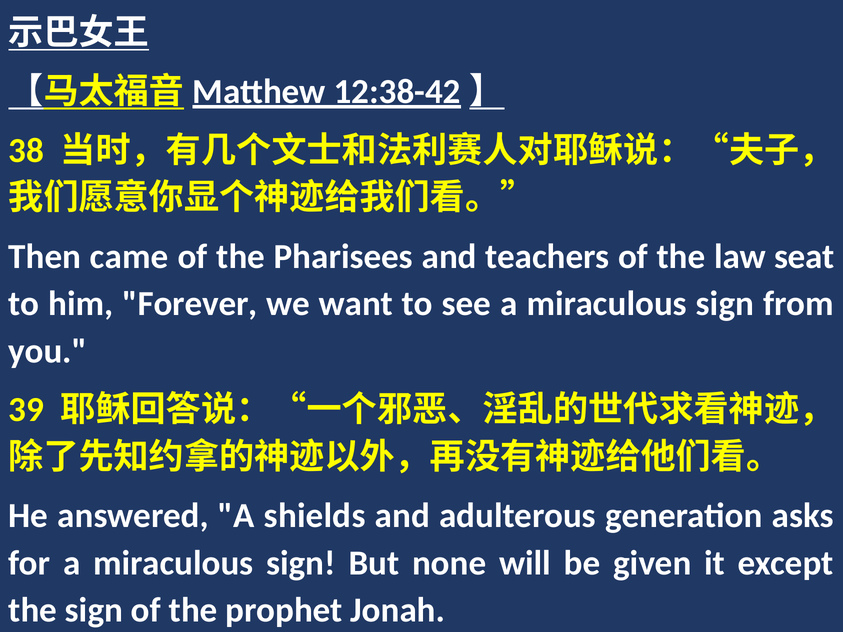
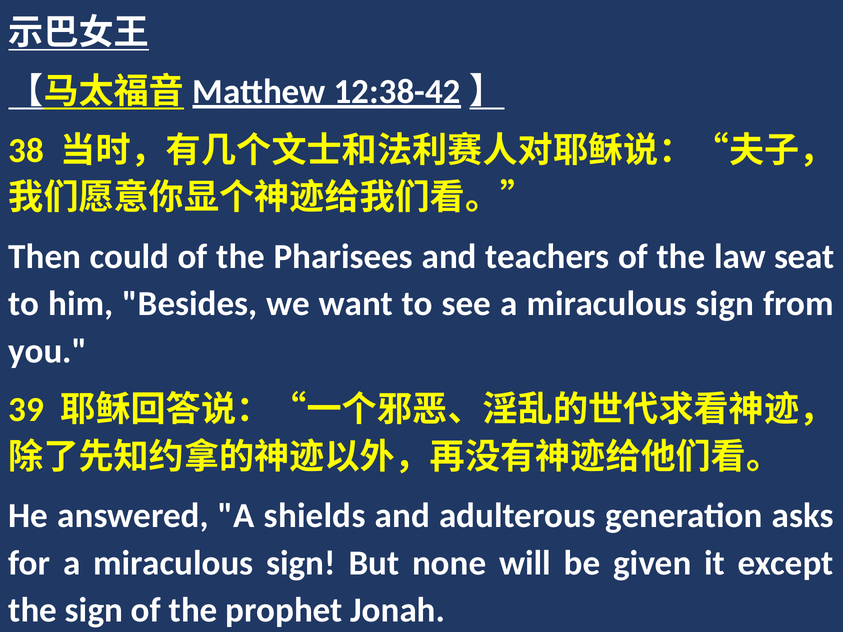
came: came -> could (129, 257)
Forever: Forever -> Besides (190, 304)
